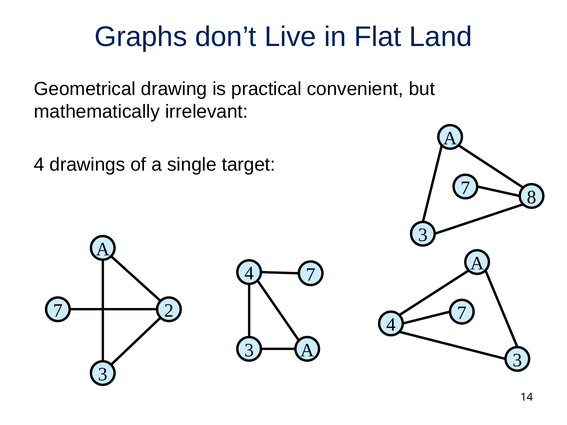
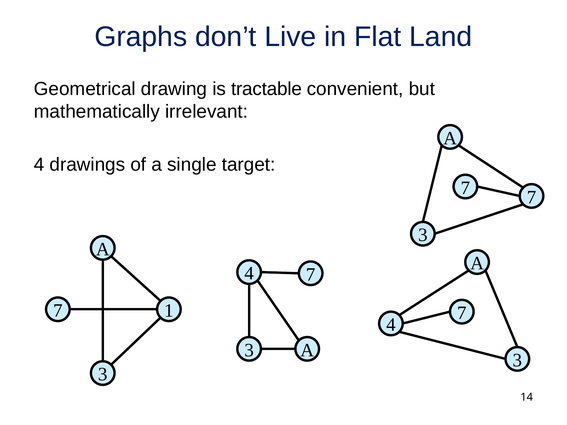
practical: practical -> tractable (267, 89)
8: 8 -> 7 (532, 197)
2: 2 -> 1 (169, 311)
